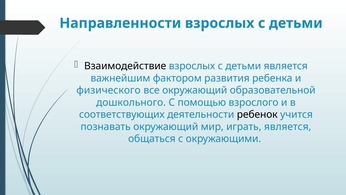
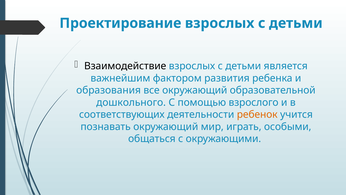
Направленности: Направленности -> Проектирование (120, 23)
физического: физического -> образования (109, 90)
ребенок colour: black -> orange (257, 114)
играть является: является -> особыми (288, 126)
